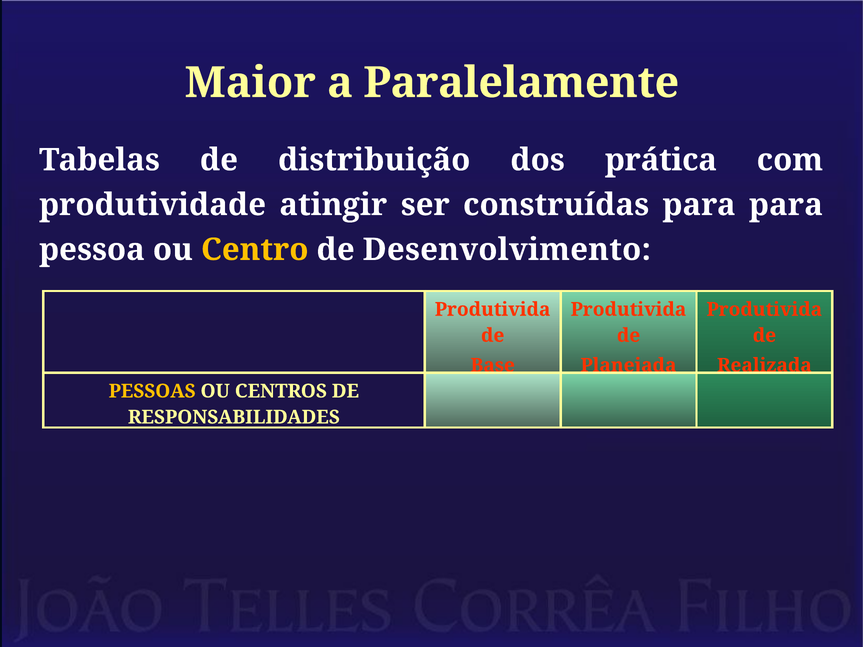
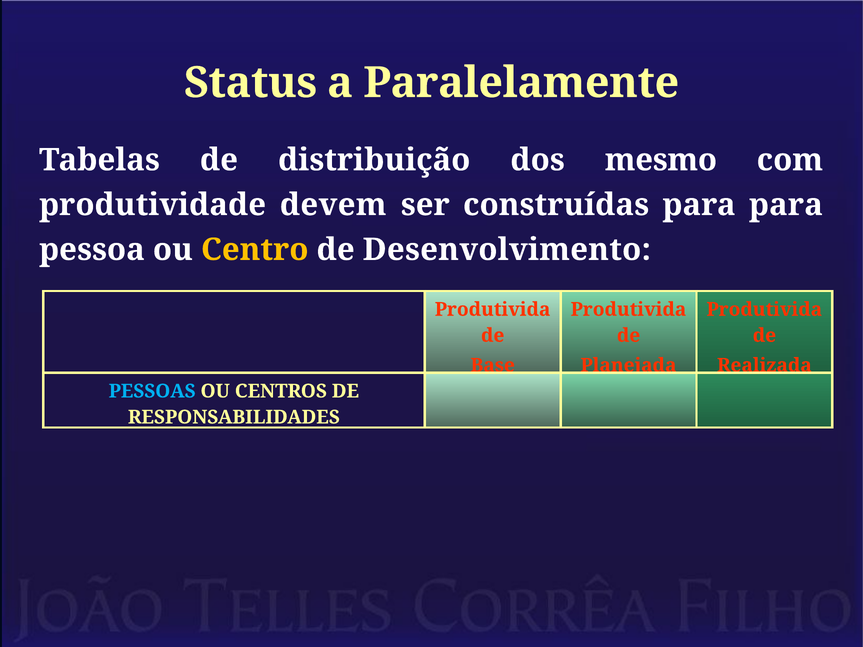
Maior: Maior -> Status (250, 83)
prática: prática -> mesmo (661, 160)
atingir: atingir -> devem (333, 205)
PESSOAS colour: yellow -> light blue (152, 391)
